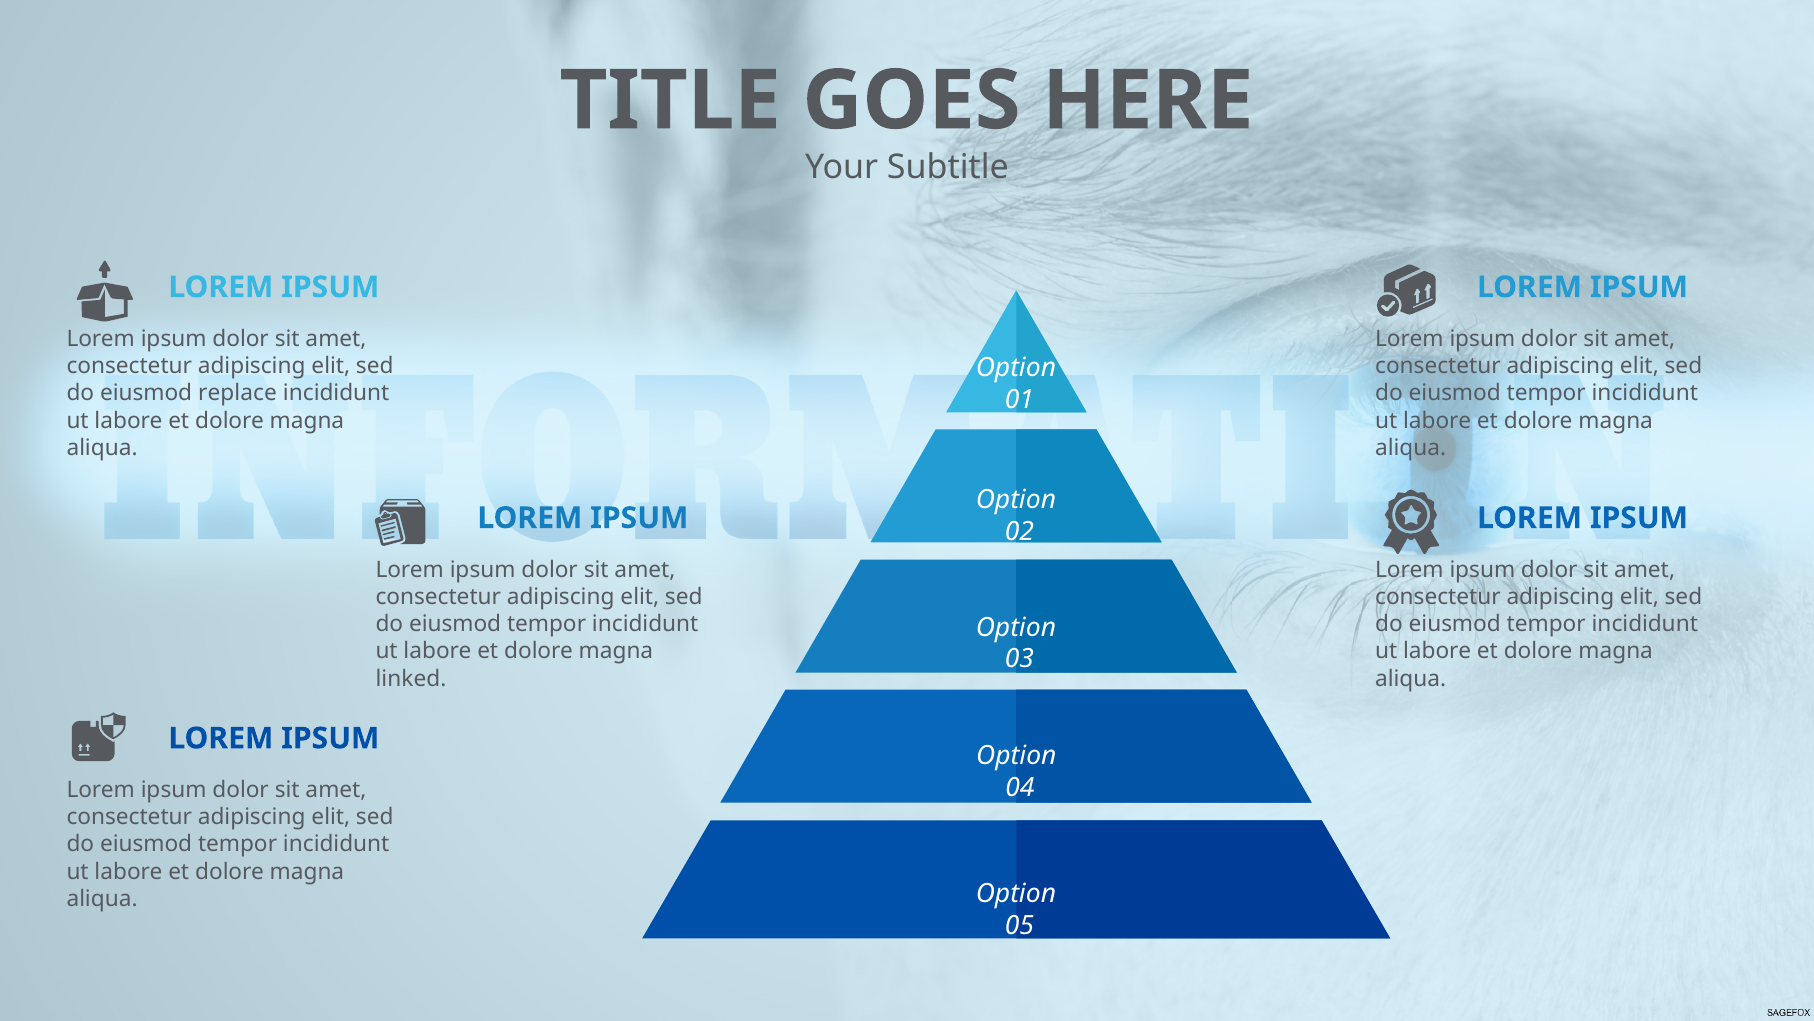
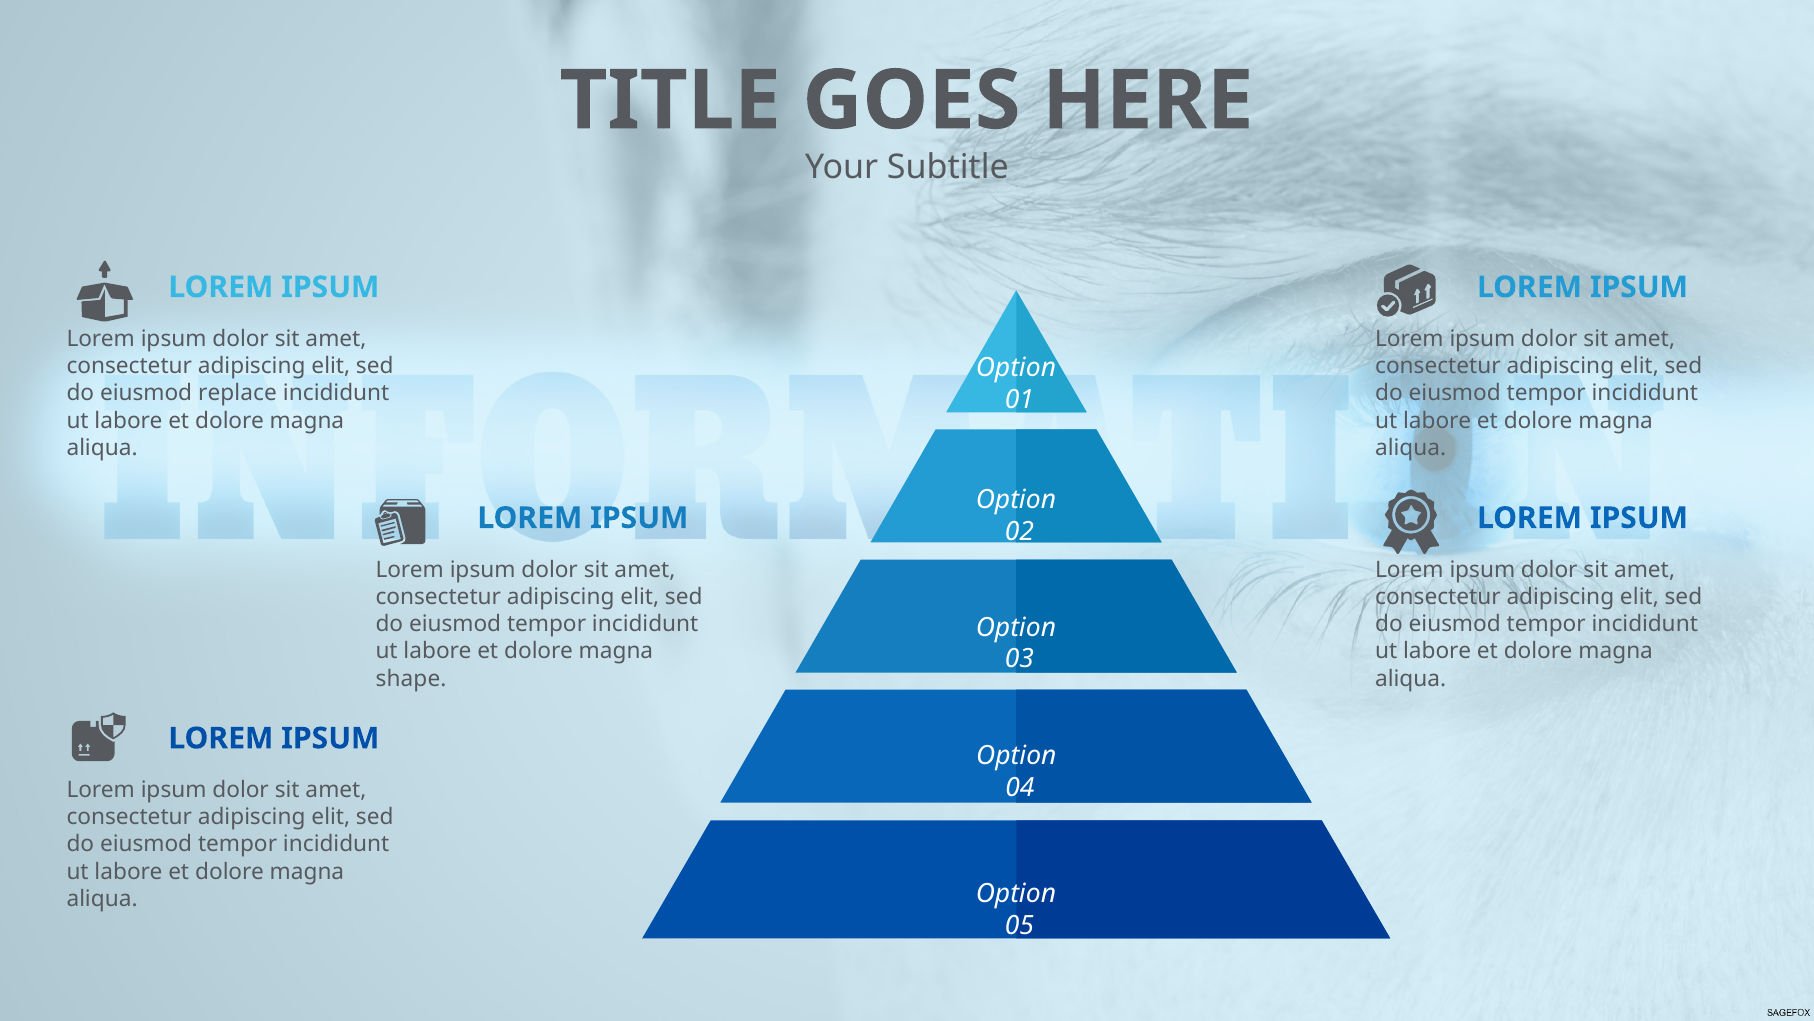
linked: linked -> shape (411, 678)
